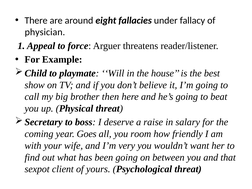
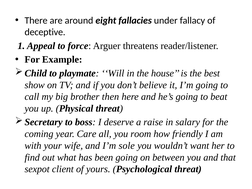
physician: physician -> deceptive (45, 32)
Goes: Goes -> Care (87, 134)
very: very -> sole (127, 146)
